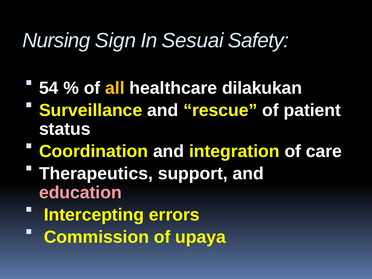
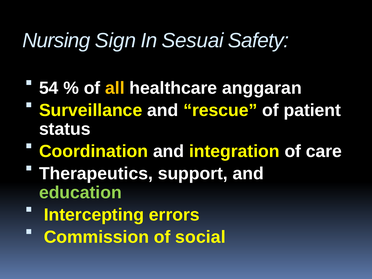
dilakukan: dilakukan -> anggaran (262, 88)
education colour: pink -> light green (80, 193)
upaya: upaya -> social (200, 237)
